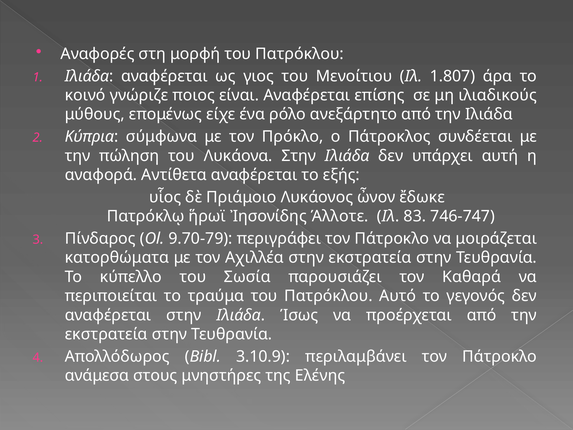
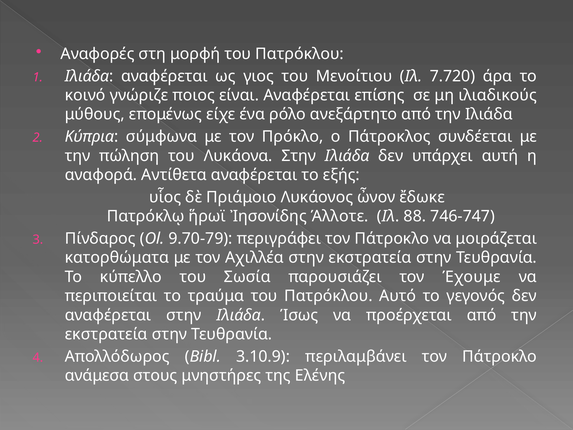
1.807: 1.807 -> 7.720 (452, 76)
83: 83 -> 88 (415, 216)
Καθαρά: Καθαρά -> Έχουμε (472, 277)
